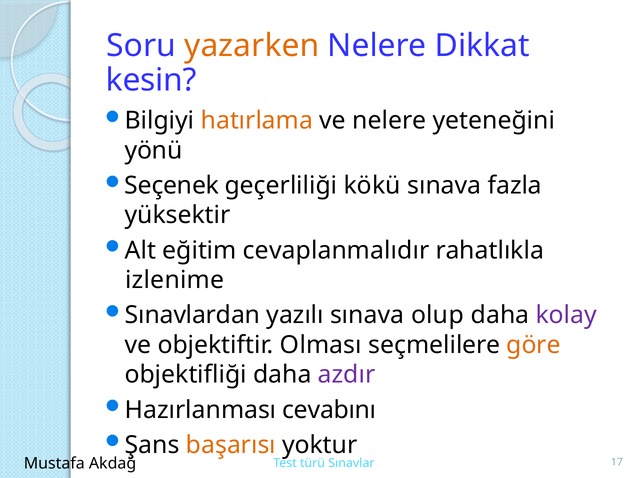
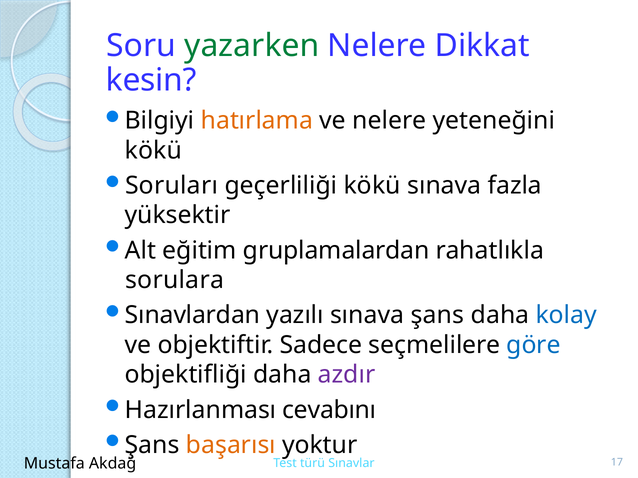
yazarken colour: orange -> green (252, 46)
yönü: yönü -> kökü (153, 151)
Seçenek: Seçenek -> Soruları (172, 186)
cevaplanmalıdır: cevaplanmalıdır -> gruplamalardan (336, 251)
izlenime: izlenime -> sorulara (175, 280)
sınava olup: olup -> şans (437, 316)
kolay colour: purple -> blue (566, 316)
Olması: Olması -> Sadece (321, 345)
göre colour: orange -> blue (534, 345)
